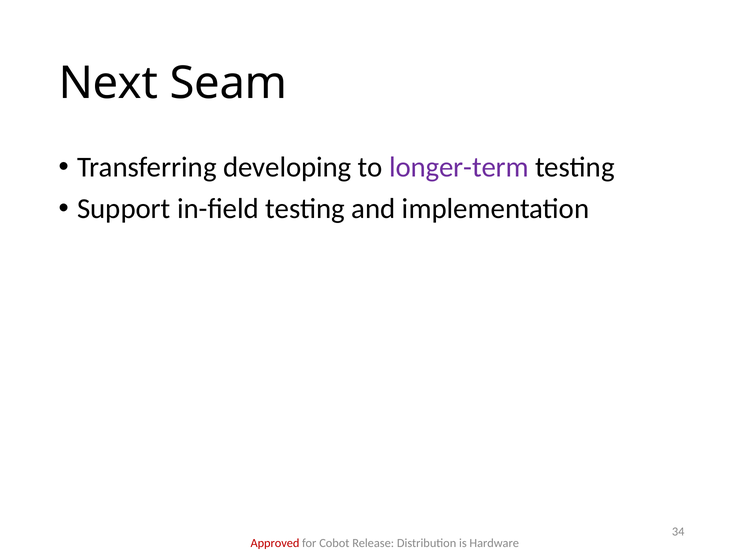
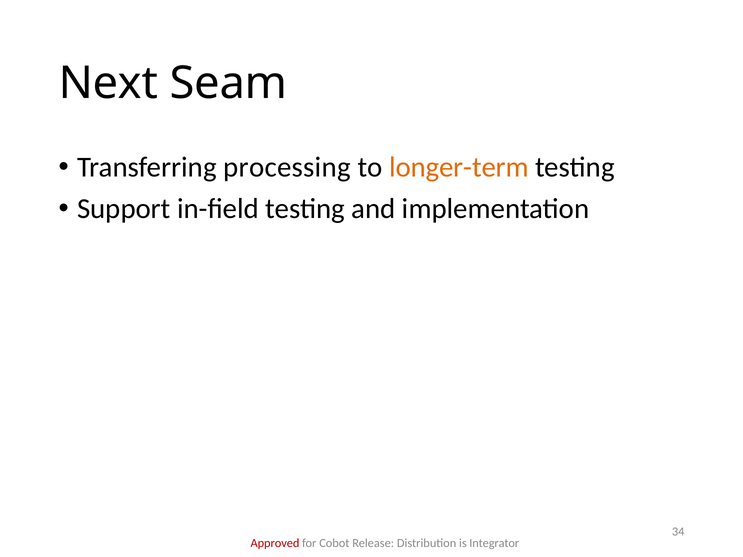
developing: developing -> processing (287, 167)
longer-term colour: purple -> orange (459, 167)
Hardware: Hardware -> Integrator (494, 543)
